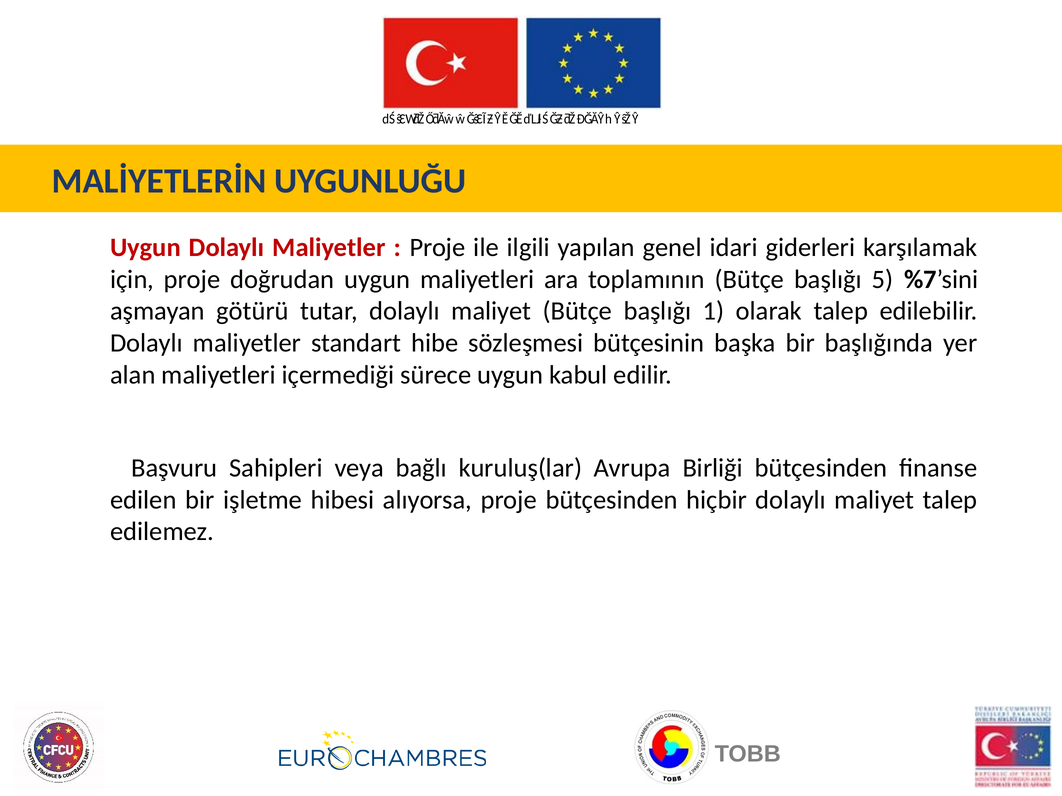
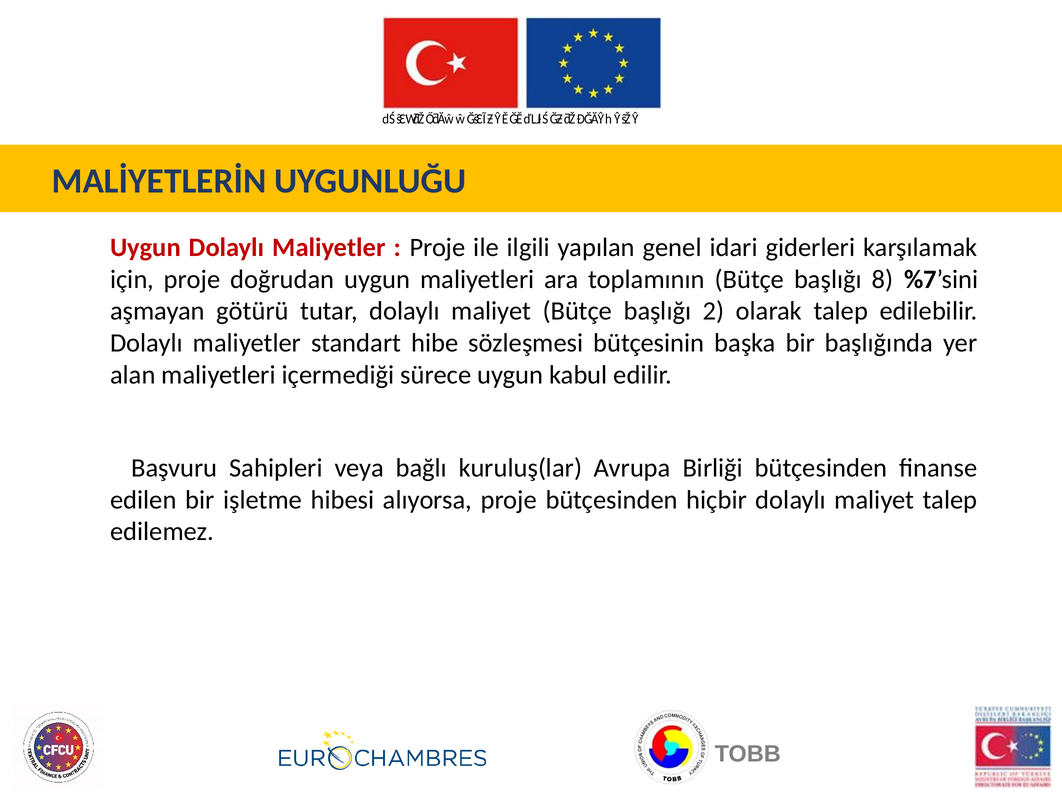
5: 5 -> 8 (882, 279)
1: 1 -> 2 (714, 311)
